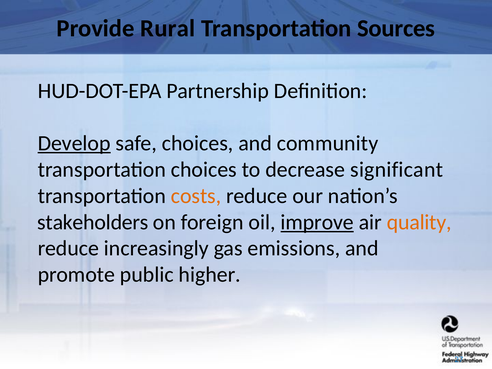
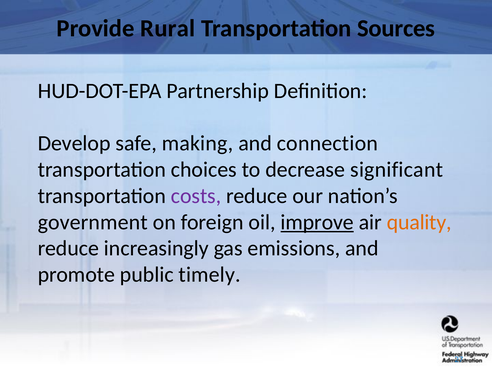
Develop underline: present -> none (74, 143)
safe choices: choices -> making (197, 143)
community: community -> connection (327, 143)
costs colour: orange -> purple (196, 196)
stakeholders: stakeholders -> government (93, 222)
higher: higher -> timely (210, 275)
